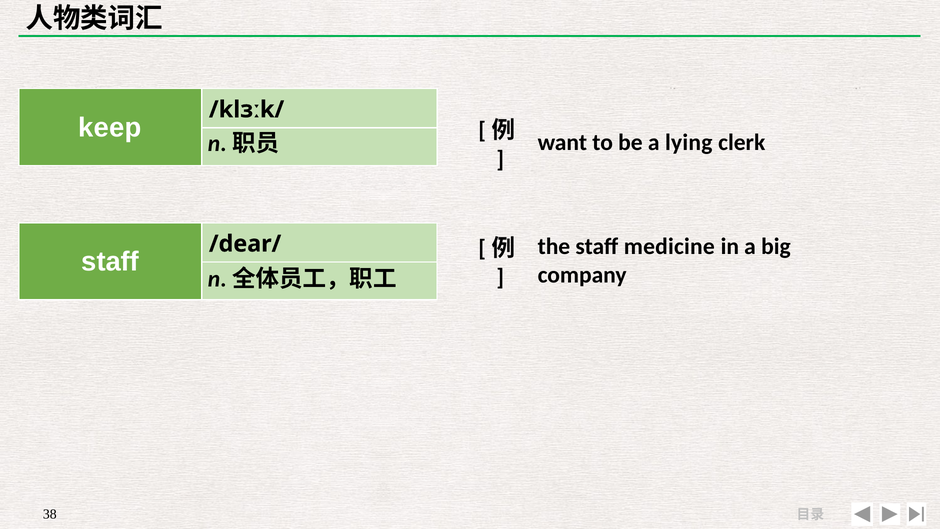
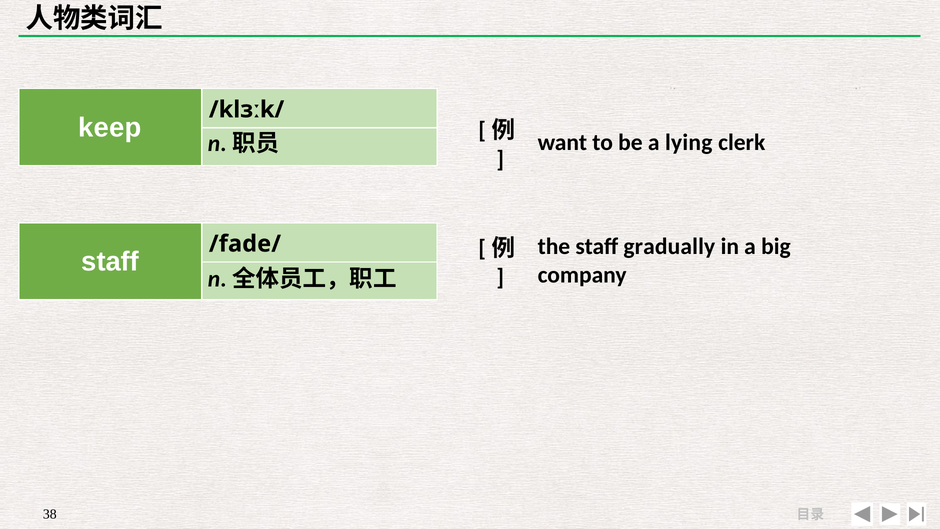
medicine: medicine -> gradually (669, 246)
/dear/: /dear/ -> /fade/ (245, 244)
